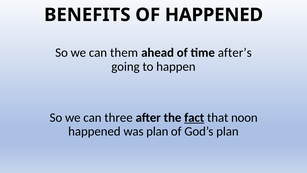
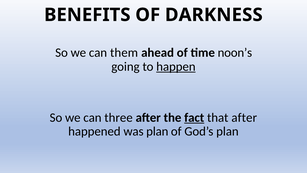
OF HAPPENED: HAPPENED -> DARKNESS (214, 15)
after’s: after’s -> noon’s (235, 53)
happen underline: none -> present (176, 66)
that noon: noon -> after (244, 117)
